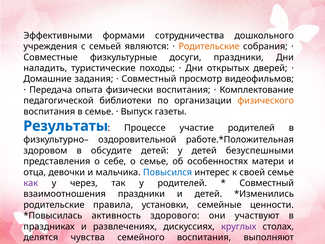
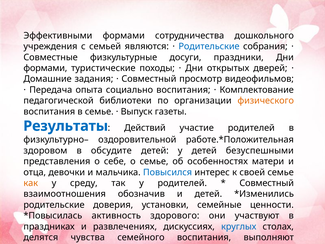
Родительские colour: orange -> blue (209, 46)
наладить: наладить -> формами (45, 68)
физически: физически -> социально (129, 90)
Процессе: Процессе -> Действий (145, 128)
как colour: purple -> orange (31, 183)
через: через -> среду (84, 183)
взаимоотношения праздники: праздники -> обозначив (141, 194)
правила: правила -> доверия (113, 205)
круглых colour: purple -> blue (239, 226)
